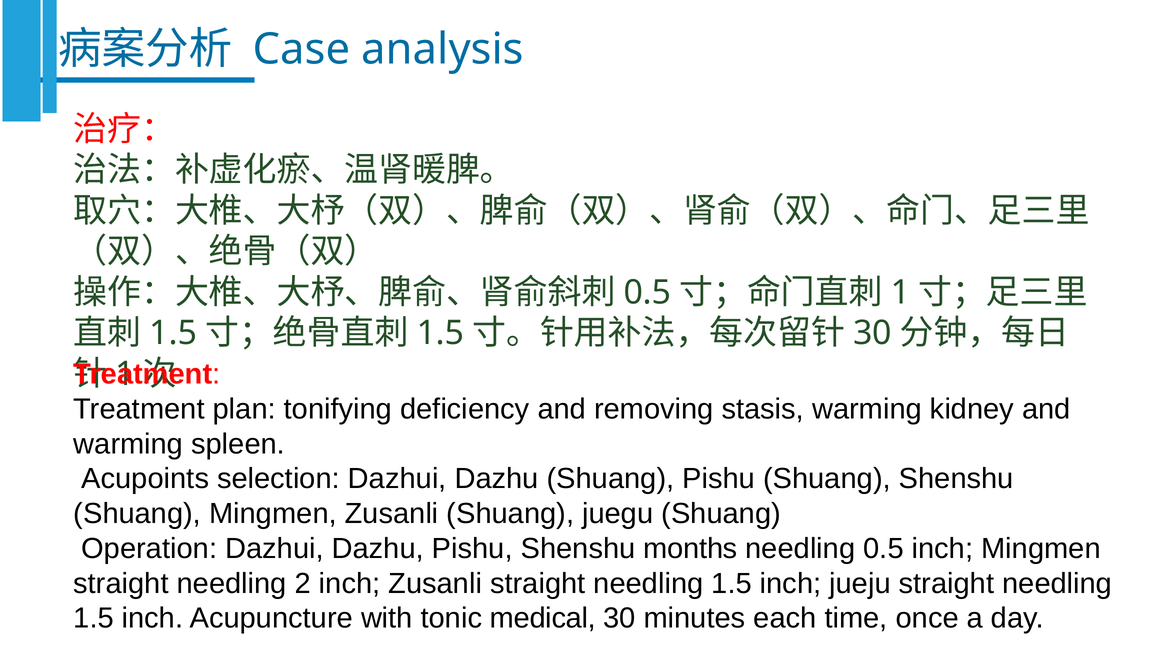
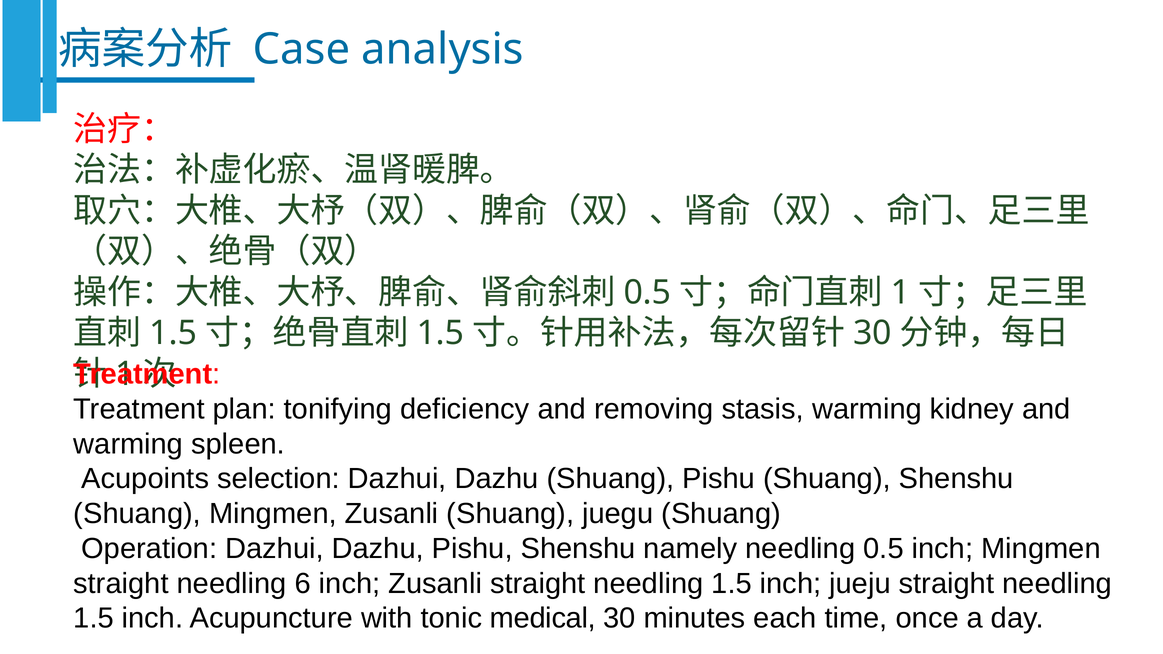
months: months -> namely (690, 549)
2: 2 -> 6 (303, 584)
